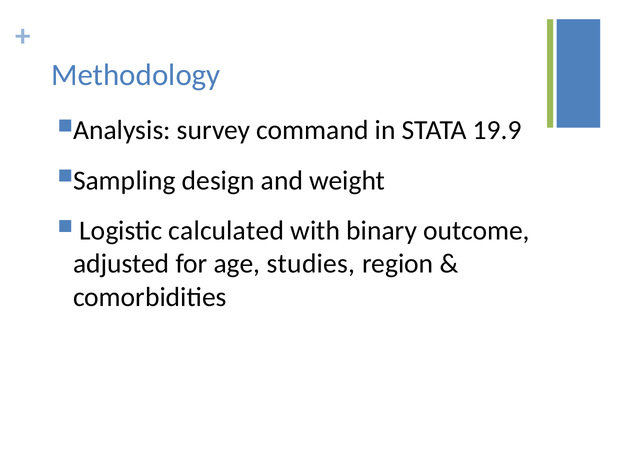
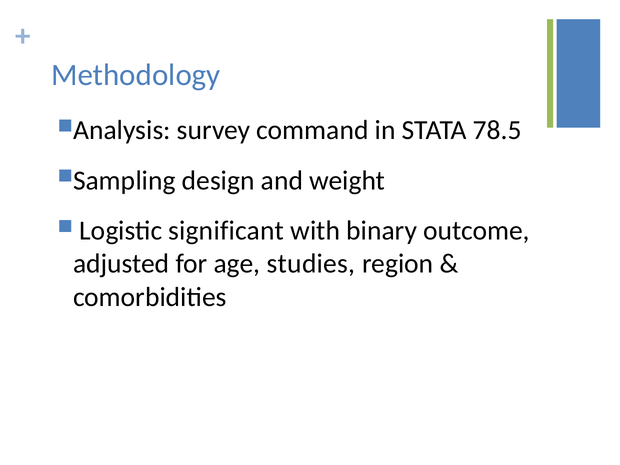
19.9: 19.9 -> 78.5 (497, 130)
calculated: calculated -> significant (226, 231)
